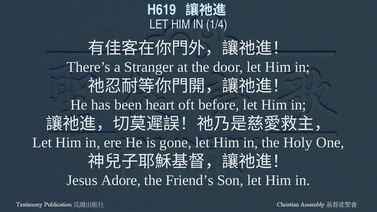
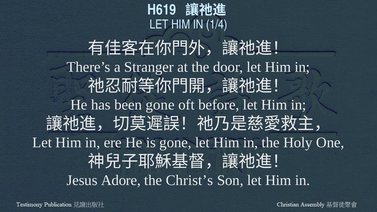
been heart: heart -> gone (160, 105)
Friend’s: Friend’s -> Christ’s (189, 180)
